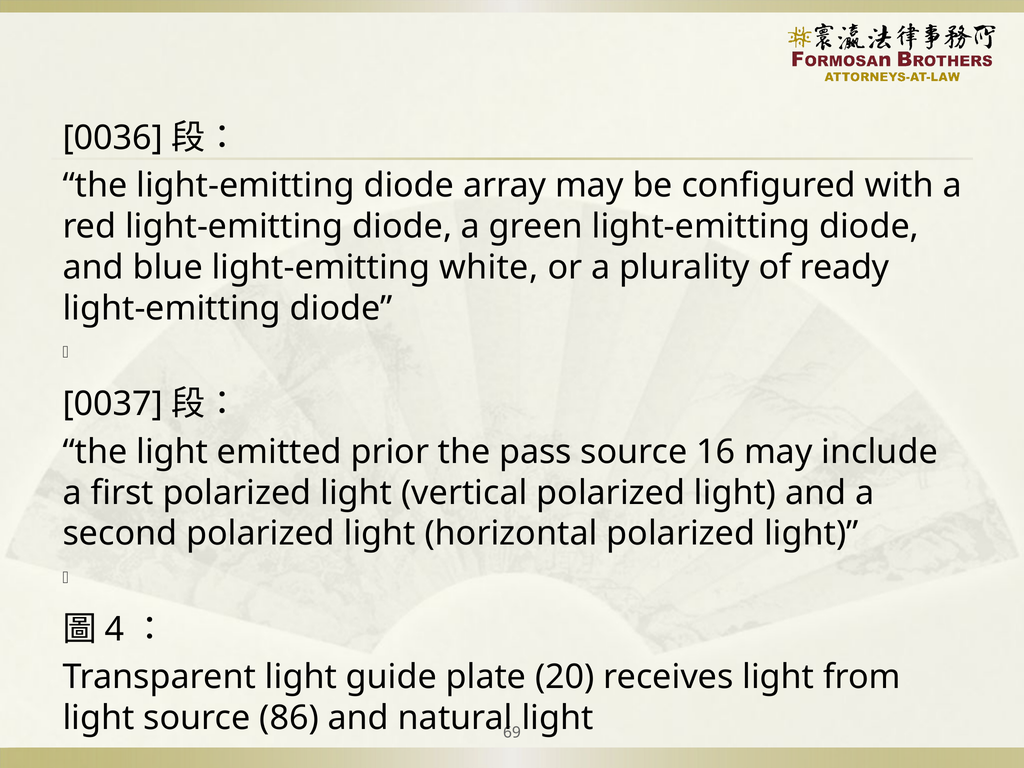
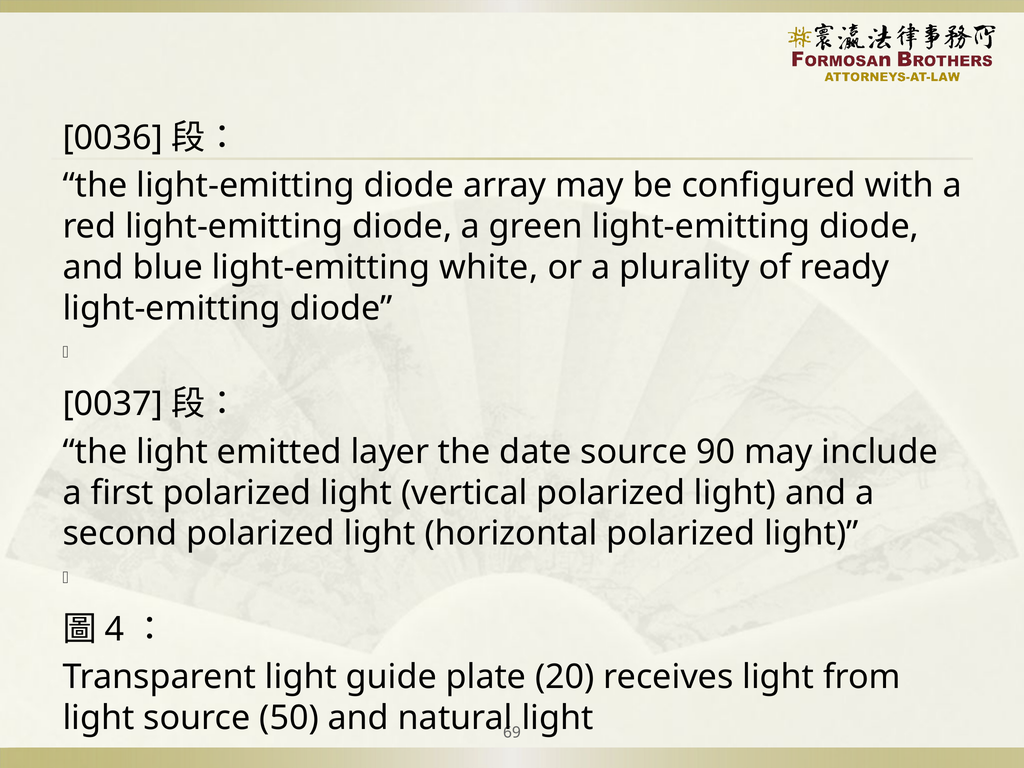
prior: prior -> layer (390, 452)
pass: pass -> date (535, 452)
16: 16 -> 90 (716, 452)
86: 86 -> 50 (289, 718)
